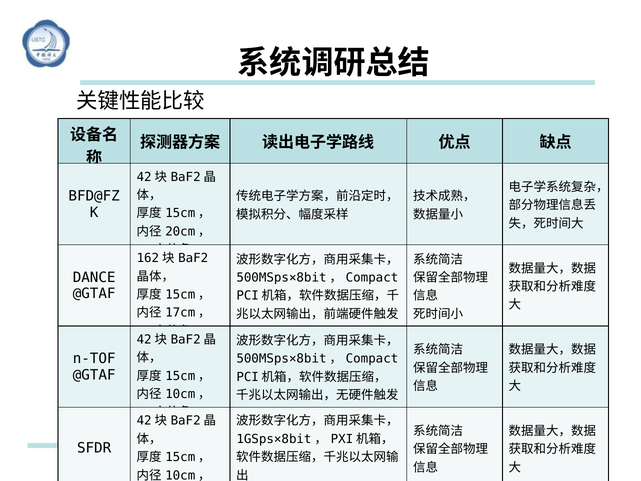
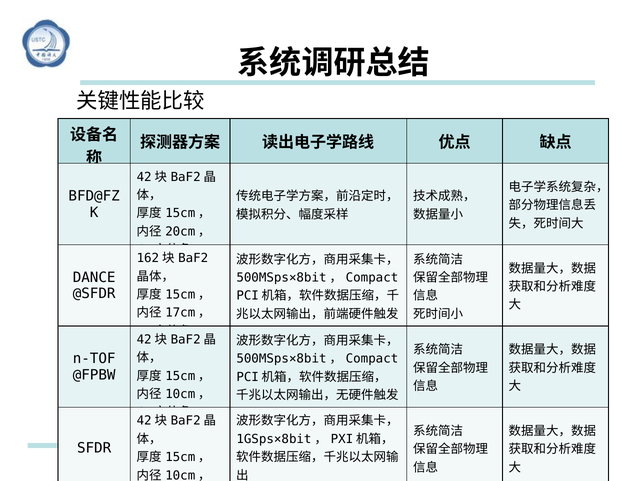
@GTAF: @GTAF -> @SFDR (94, 294)
@GTAF: @GTAF -> @FPBW (94, 375)
